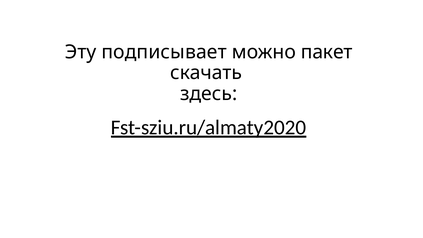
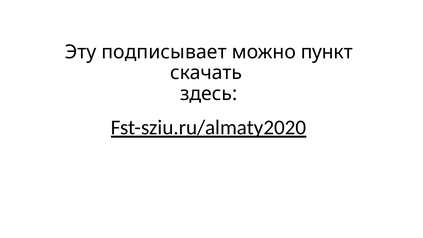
пакет: пакет -> пункт (327, 52)
